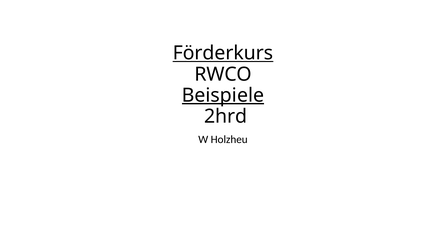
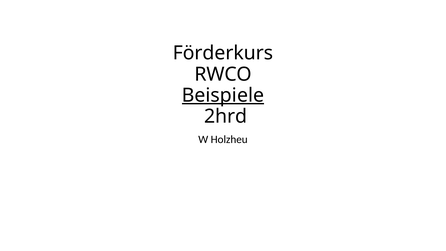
Förderkurs underline: present -> none (223, 53)
